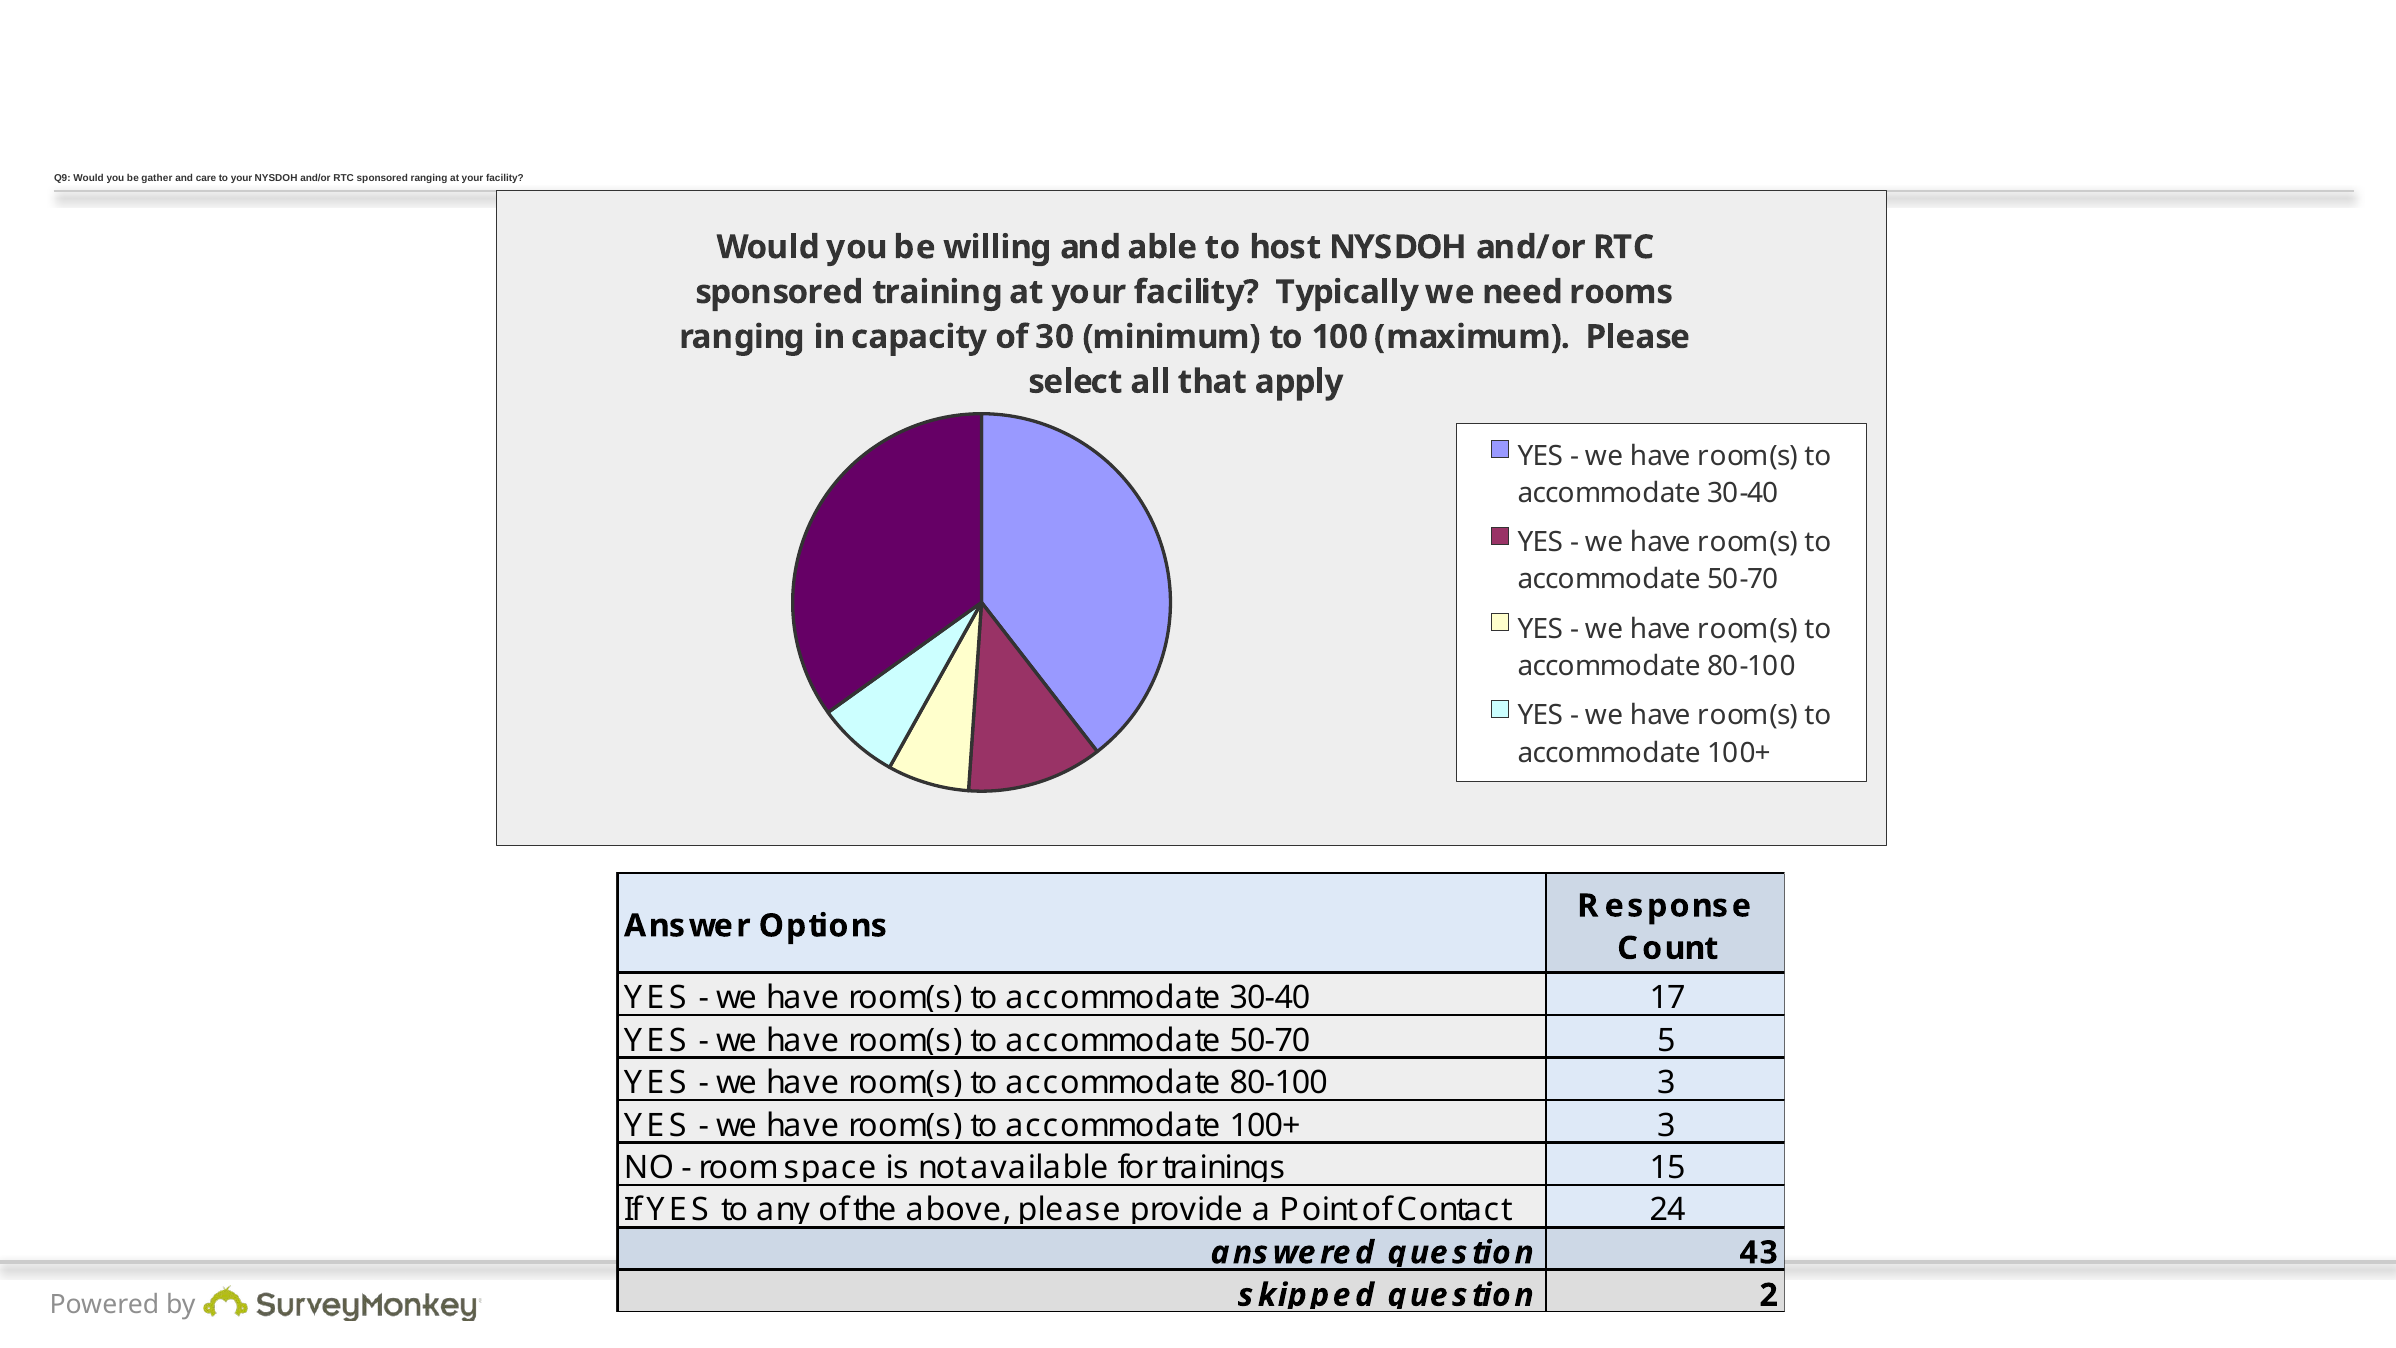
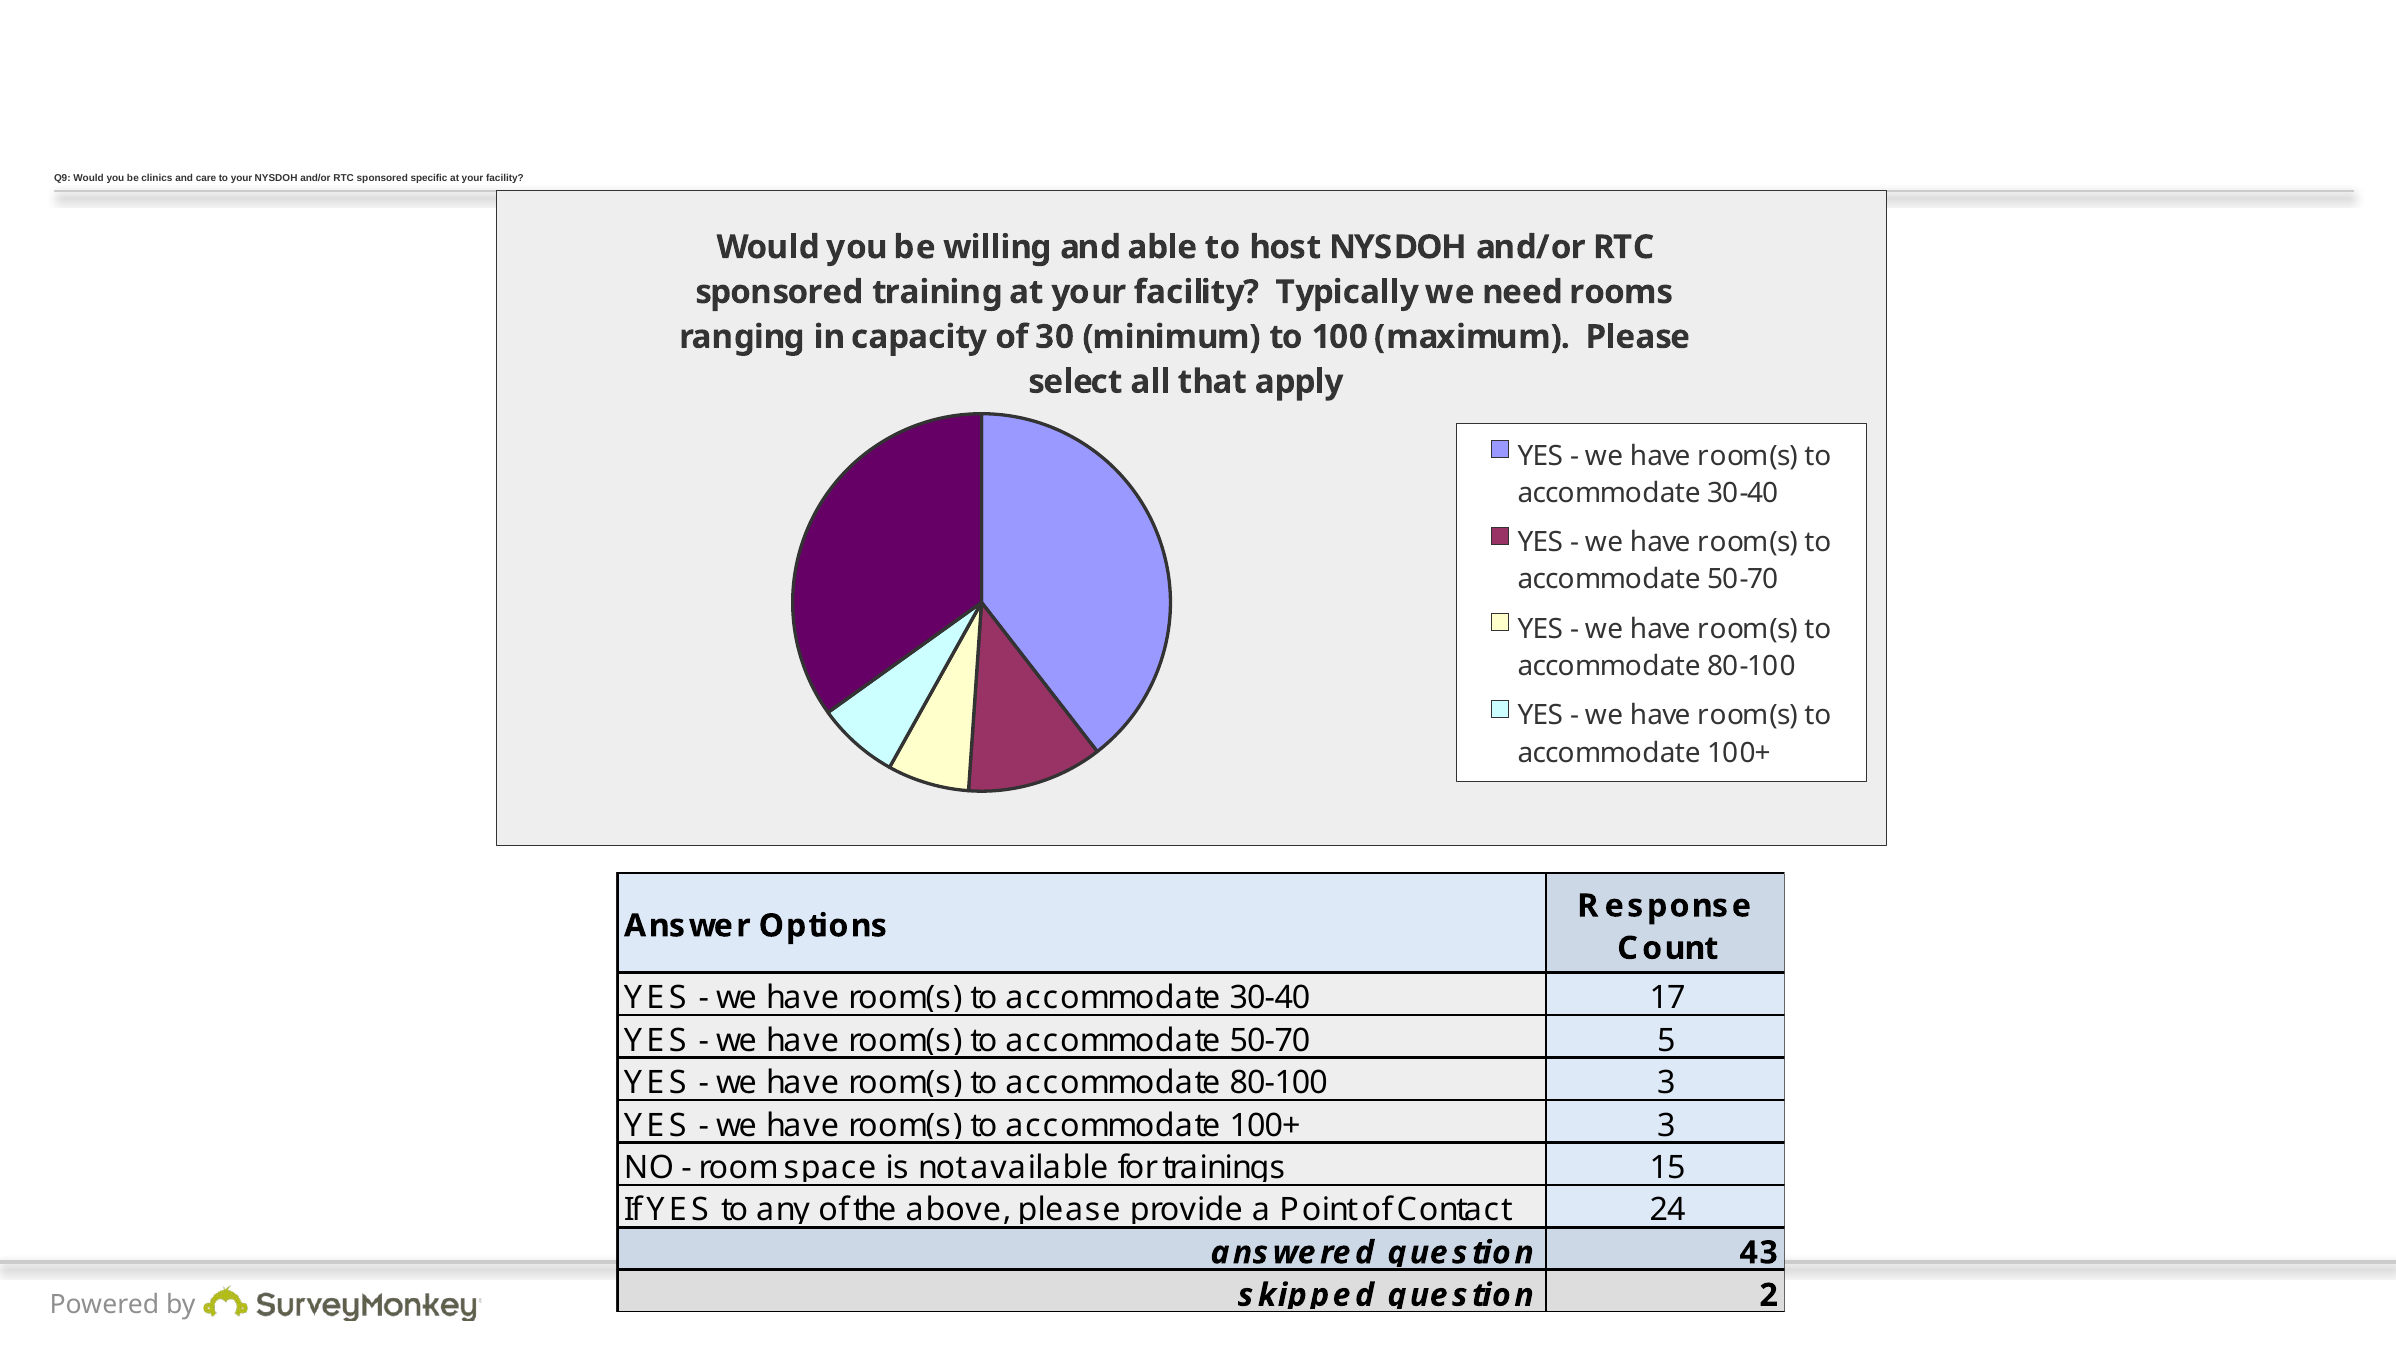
gather: gather -> clinics (157, 178)
sponsored ranging: ranging -> specific (429, 178)
